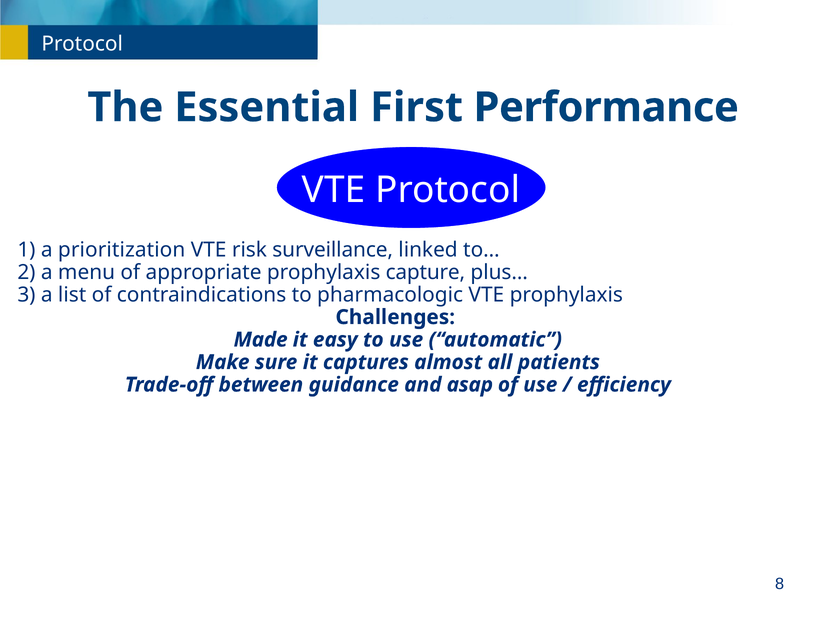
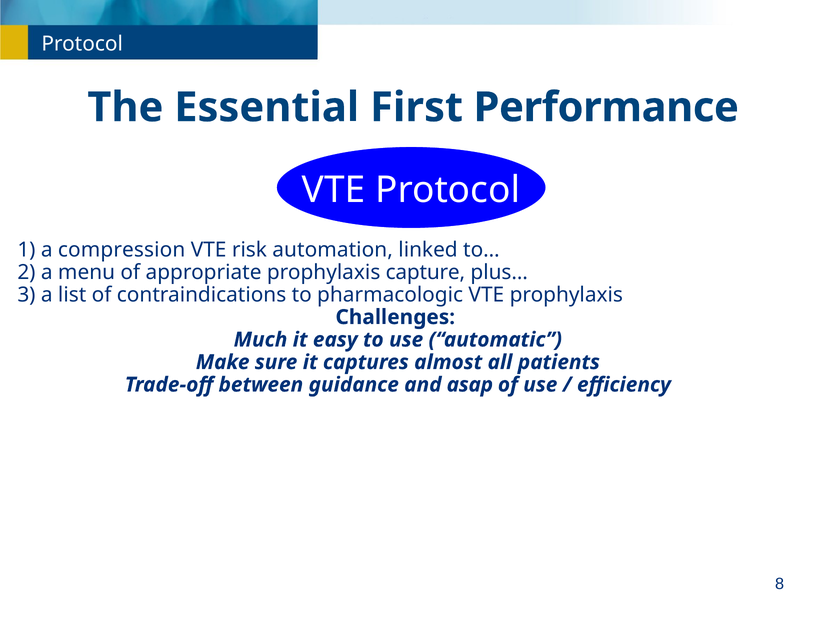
prioritization: prioritization -> compression (122, 250)
surveillance: surveillance -> automation (333, 250)
Made: Made -> Much (261, 340)
